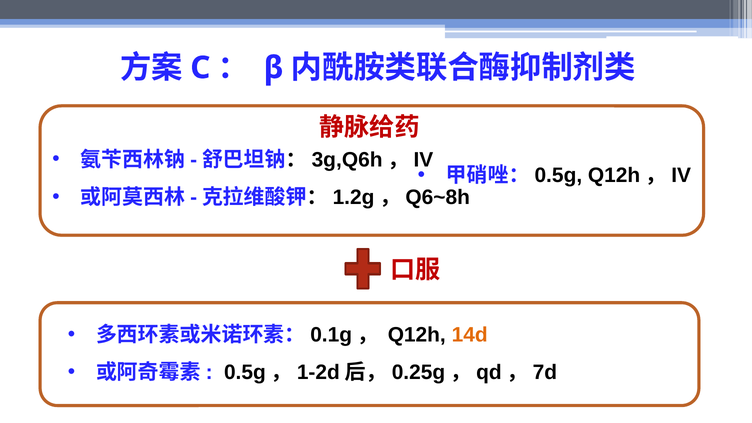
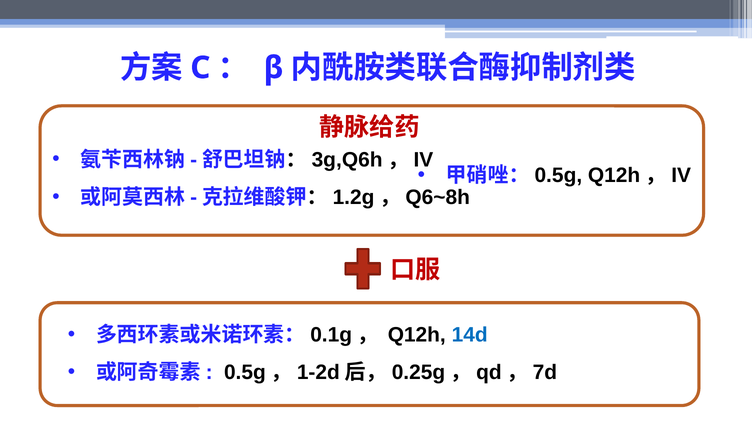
14d colour: orange -> blue (470, 335)
